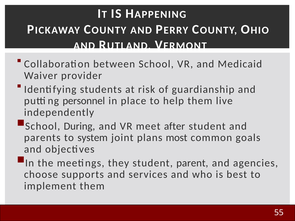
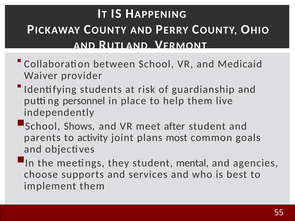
During: During -> Shows (79, 126)
system: system -> activity (93, 138)
parent: parent -> mental (192, 163)
